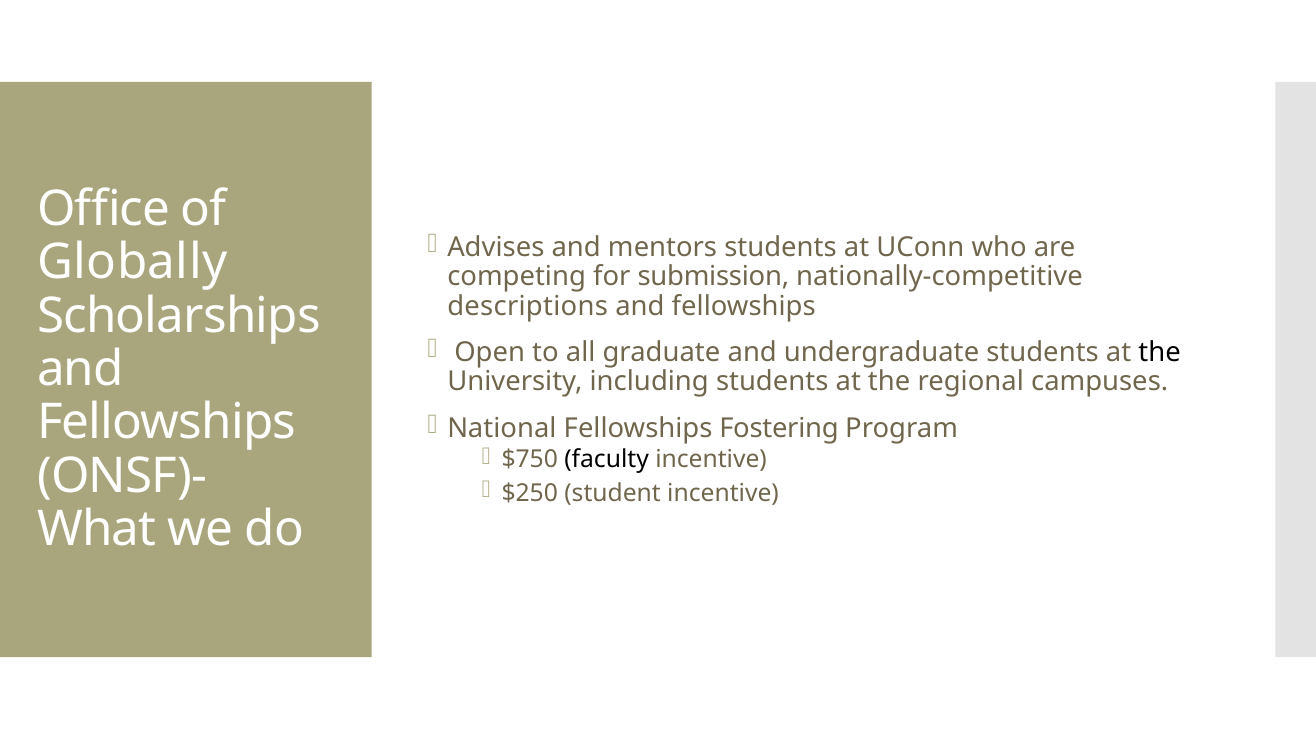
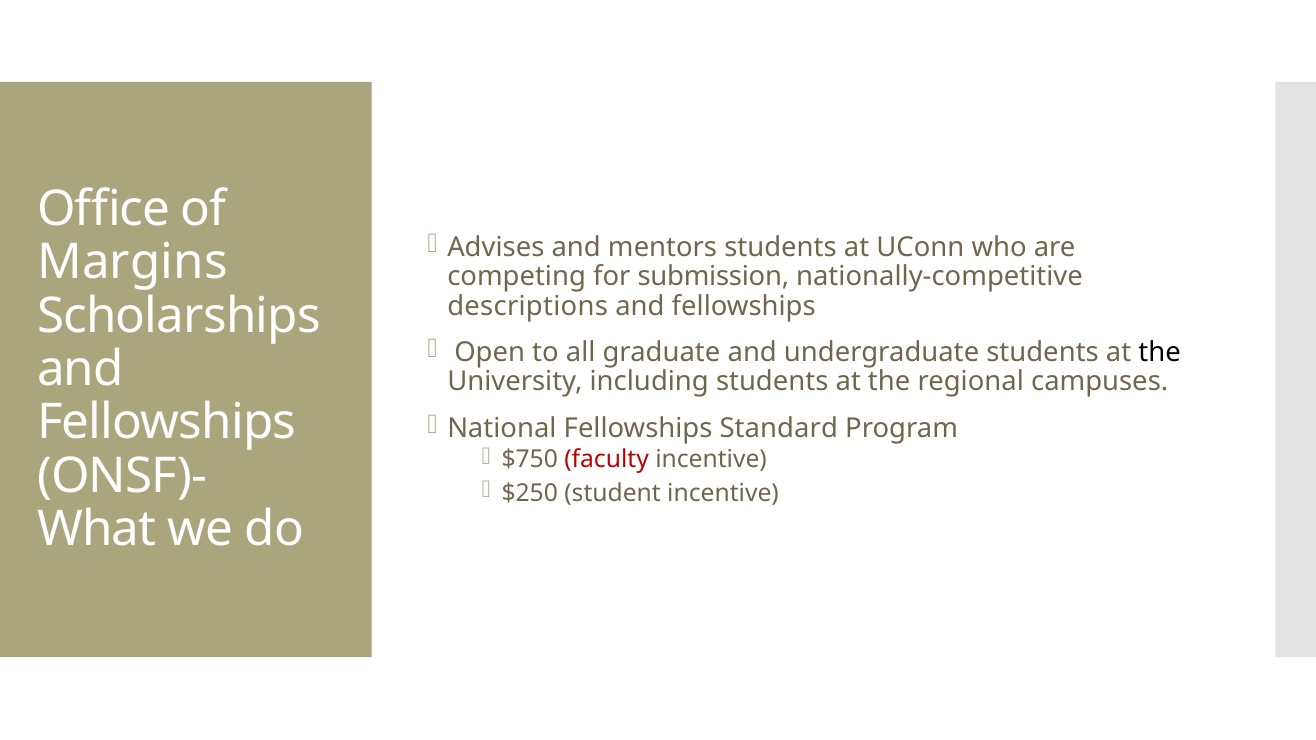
Globally: Globally -> Margins (133, 263)
Fostering: Fostering -> Standard (779, 428)
faculty colour: black -> red (607, 460)
